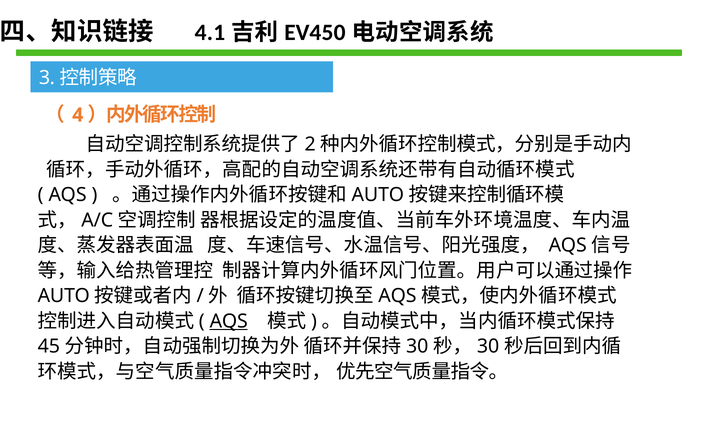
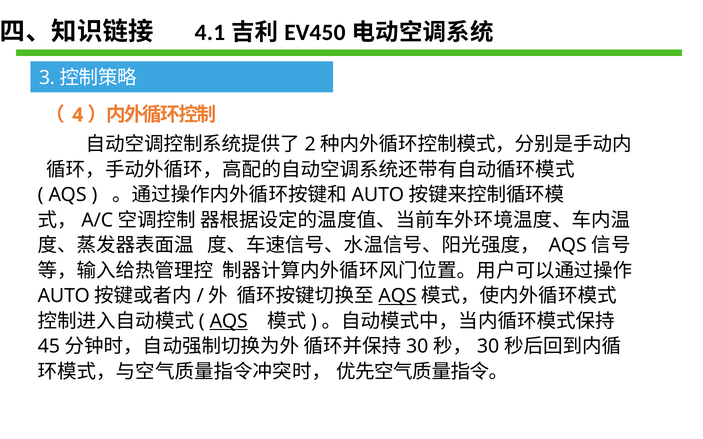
AQS underline: none -> present (397, 296)
